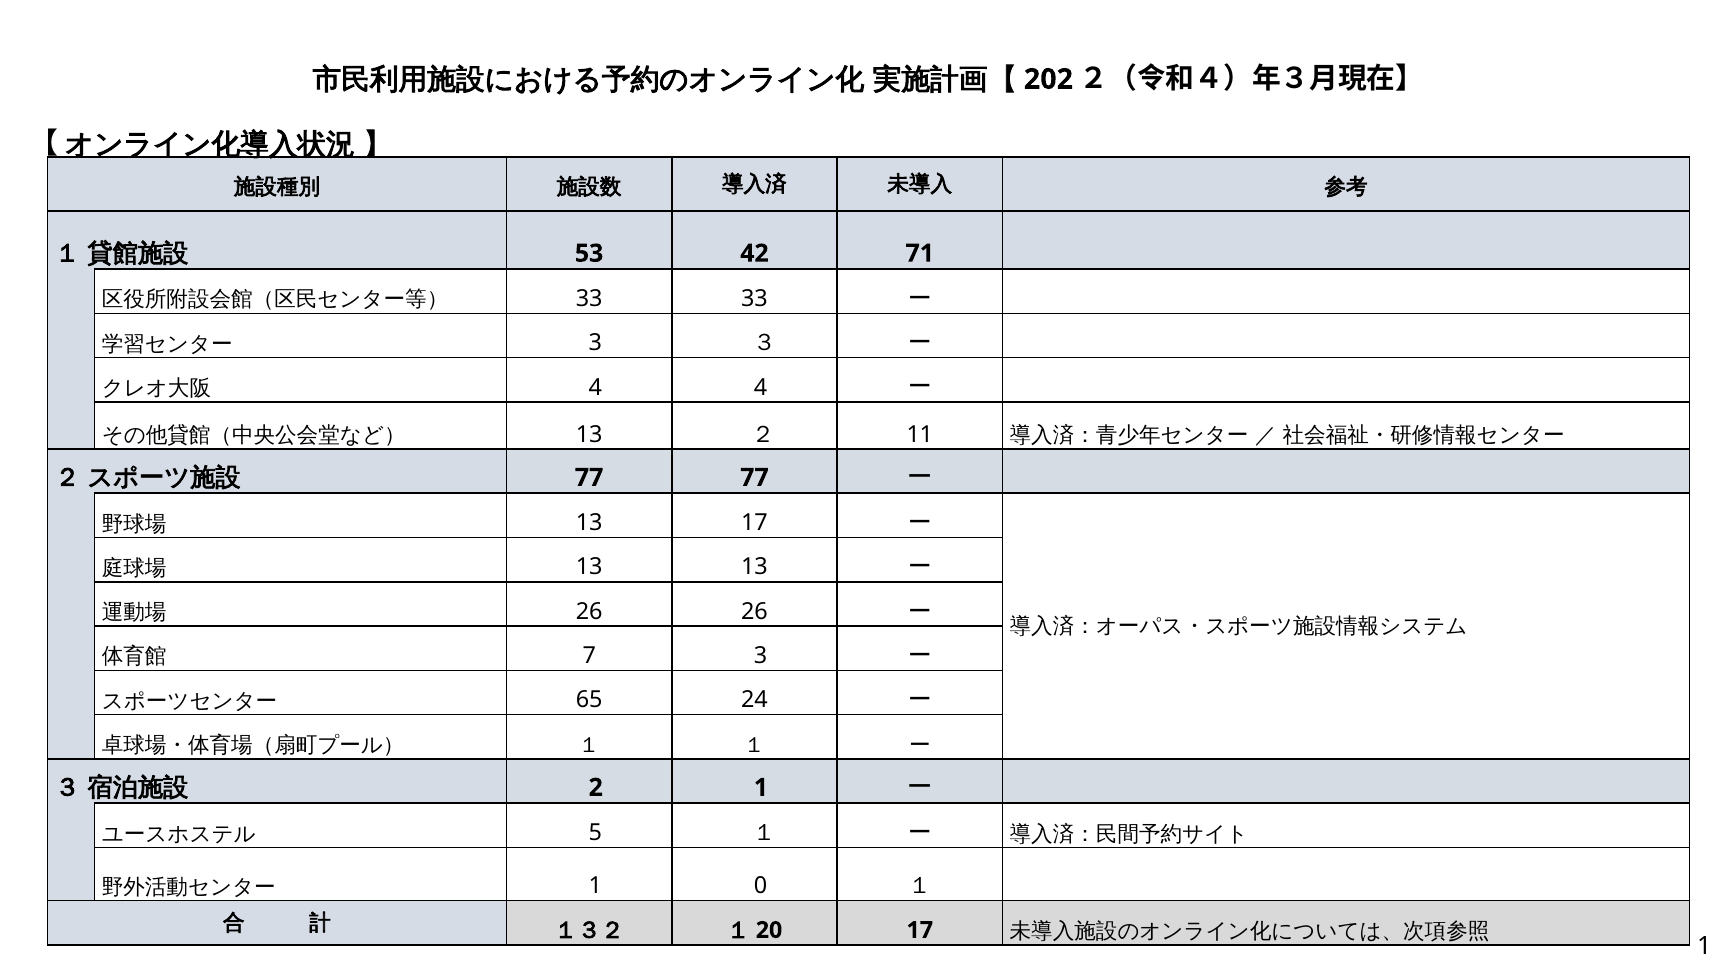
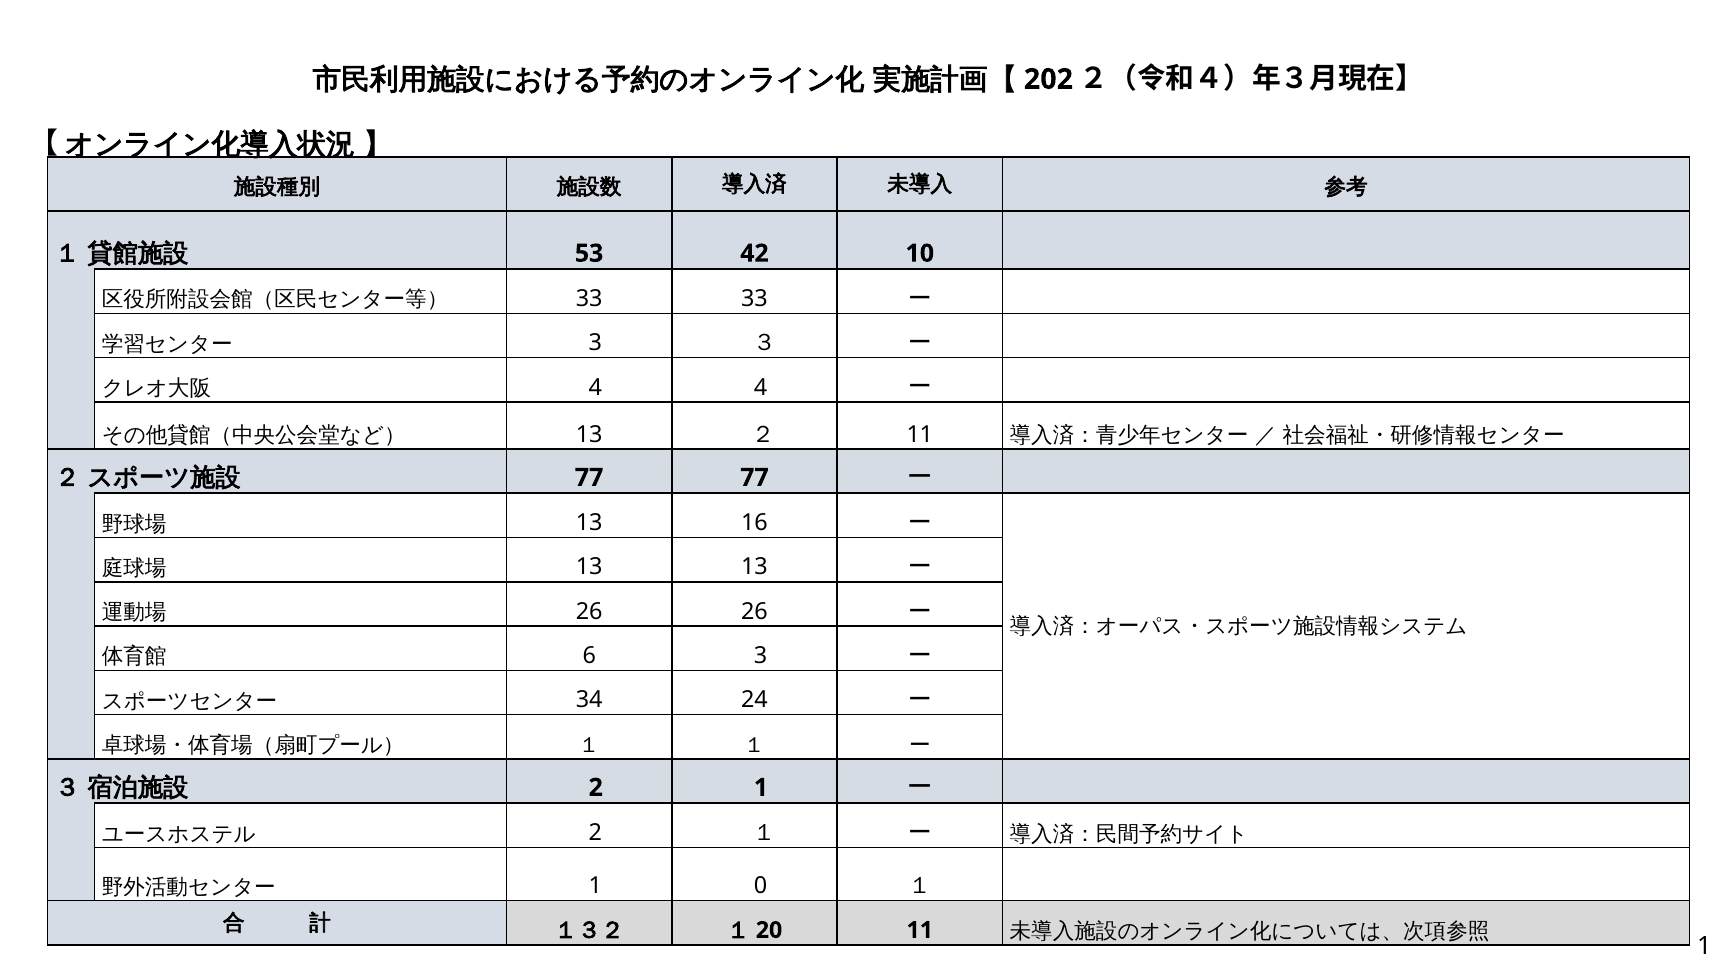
71: 71 -> 10 (920, 253)
13 17: 17 -> 16 (755, 523)
7: 7 -> 6 (589, 655)
65: 65 -> 34 (589, 700)
5: 5 -> 2 (595, 832)
17: 17 -> 11 (920, 930)
